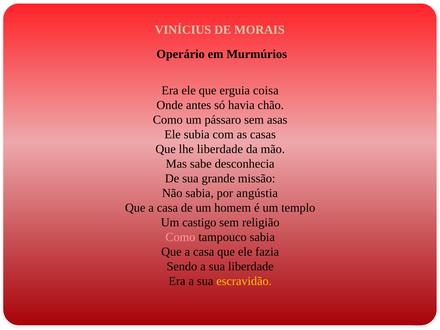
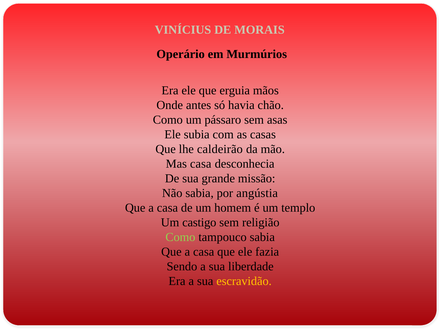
coisa: coisa -> mãos (266, 91)
lhe liberdade: liberdade -> caldeirão (220, 149)
Mas sabe: sabe -> casa (201, 164)
Como colour: pink -> light green (180, 237)
